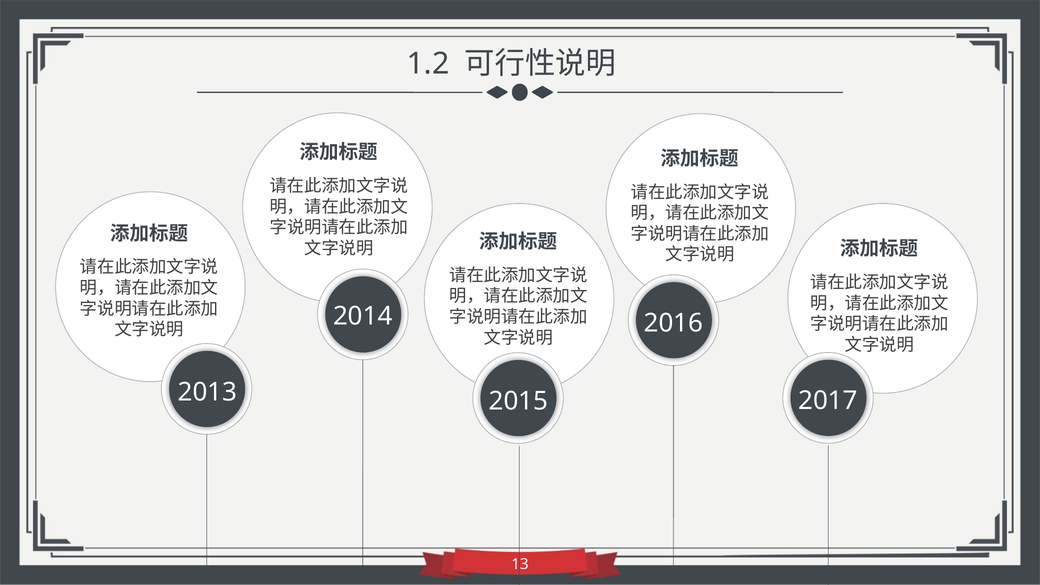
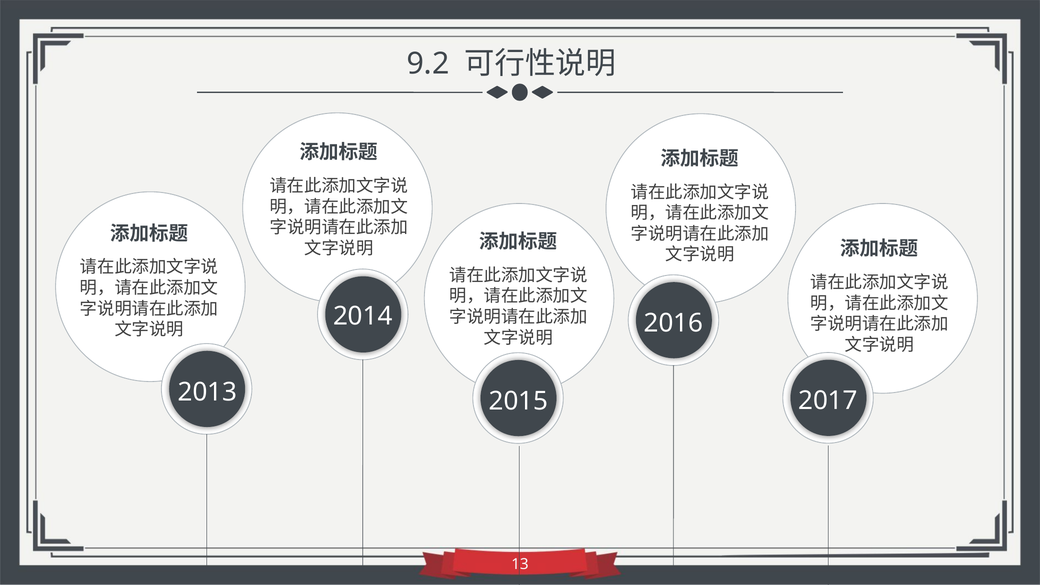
1.2: 1.2 -> 9.2 (428, 64)
